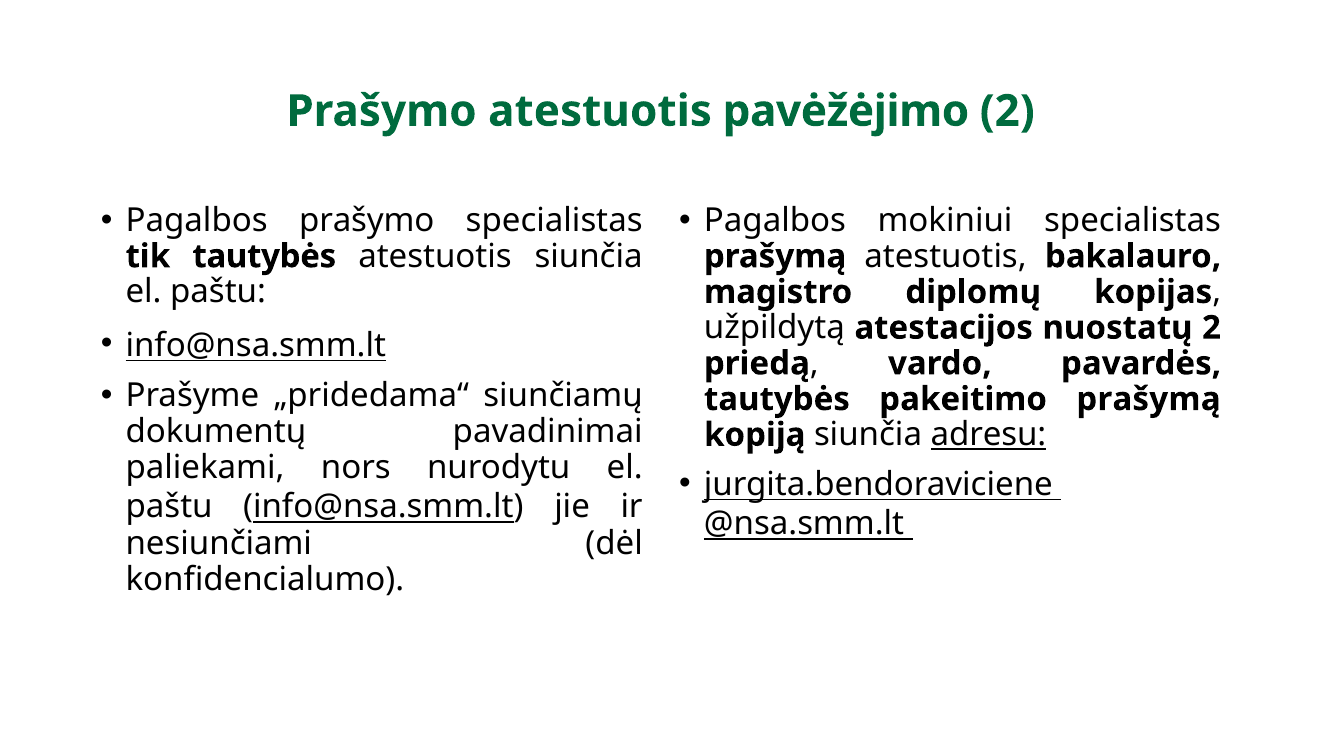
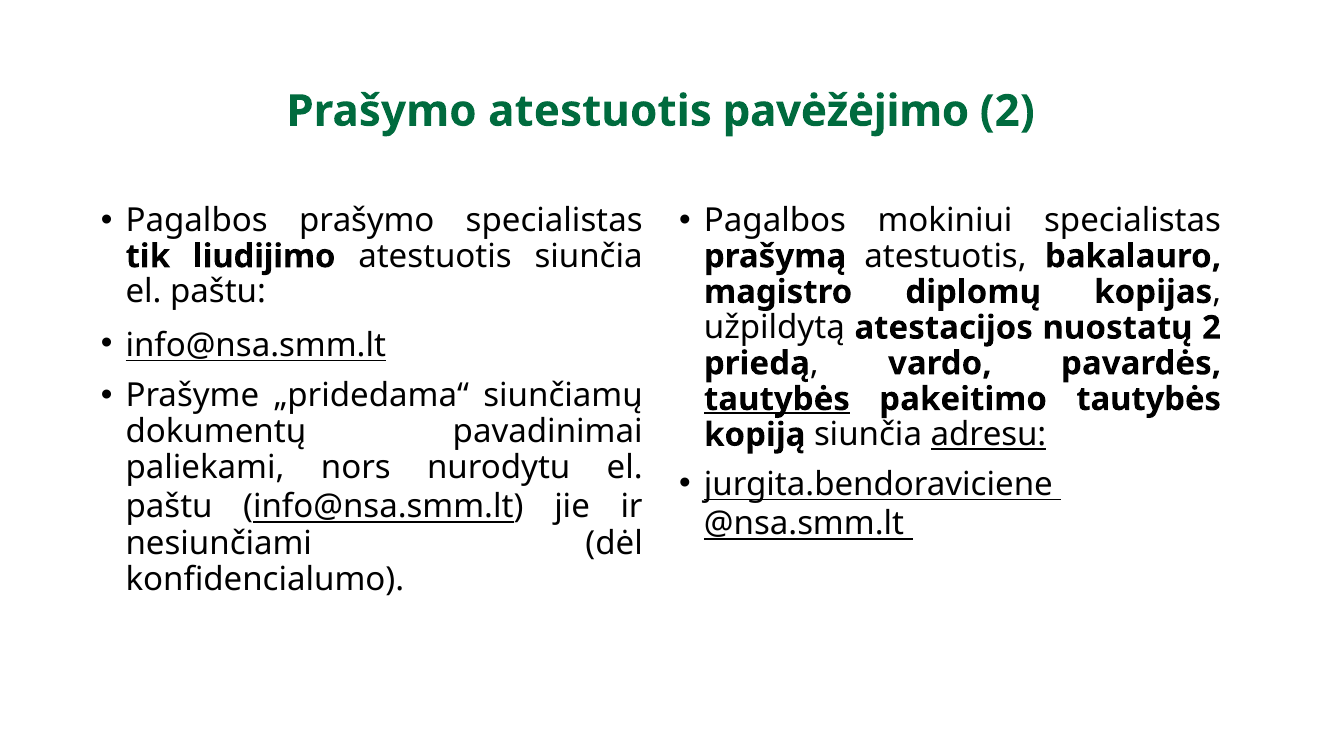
tik tautybės: tautybės -> liudijimo (264, 256)
tautybės underline: none -> present (777, 399)
pakeitimo prašymą: prašymą -> tautybės (1149, 399)
